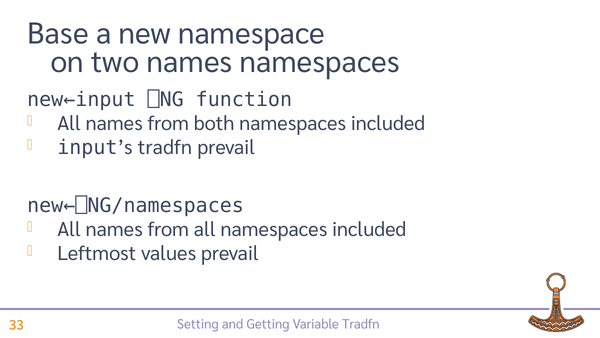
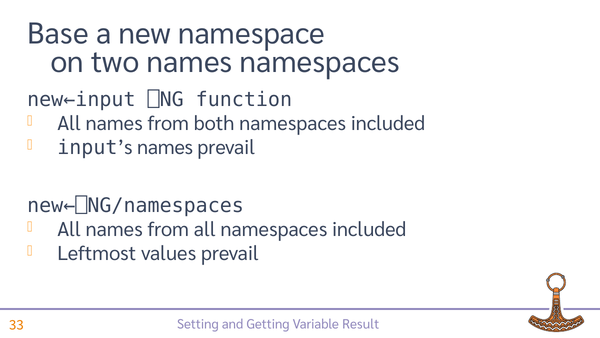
tradfn: tradfn -> names (165, 147)
Tradfn: Tradfn -> Result (361, 324)
